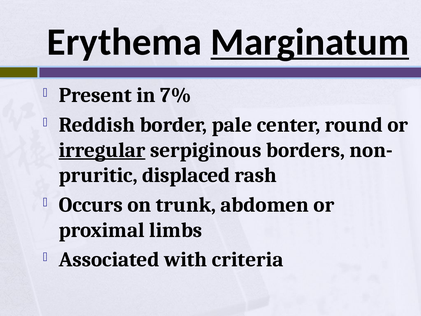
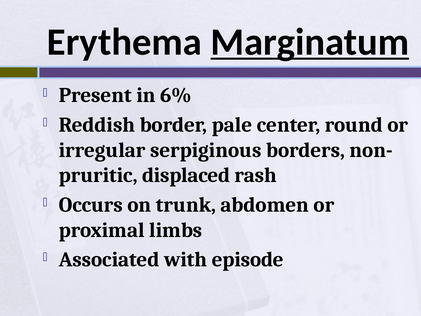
7%: 7% -> 6% (176, 95)
irregular underline: present -> none (102, 150)
criteria: criteria -> episode (248, 259)
